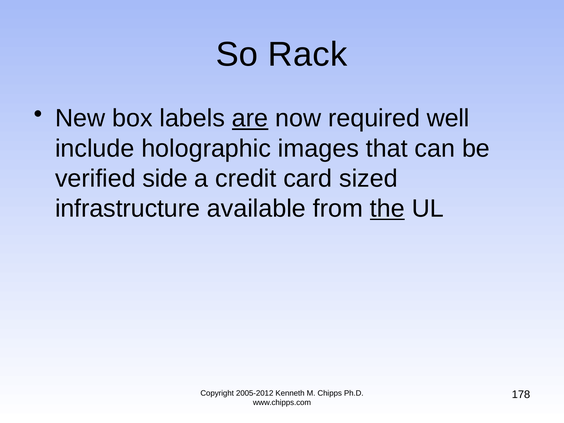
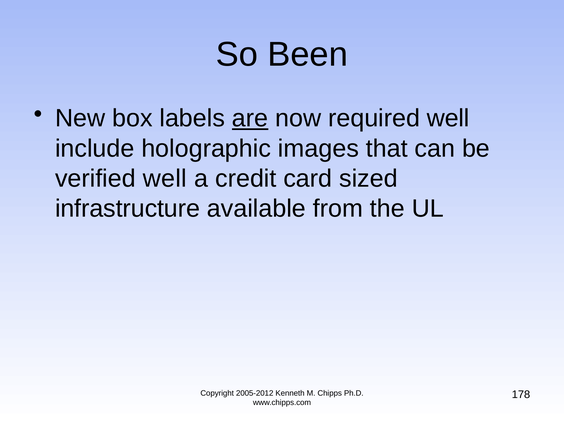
Rack: Rack -> Been (308, 55)
verified side: side -> well (165, 178)
the underline: present -> none (387, 209)
